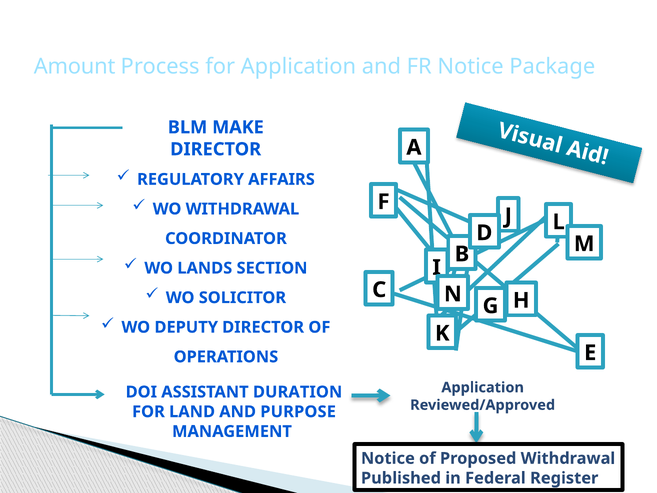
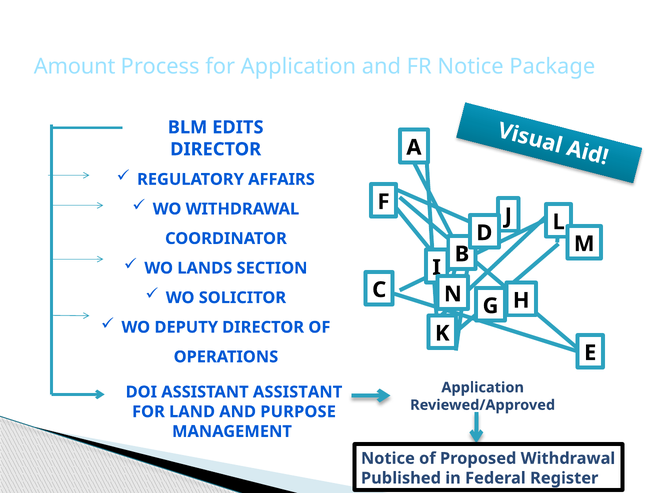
MAKE: MAKE -> EDITS (238, 127)
ASSISTANT DURATION: DURATION -> ASSISTANT (298, 392)
